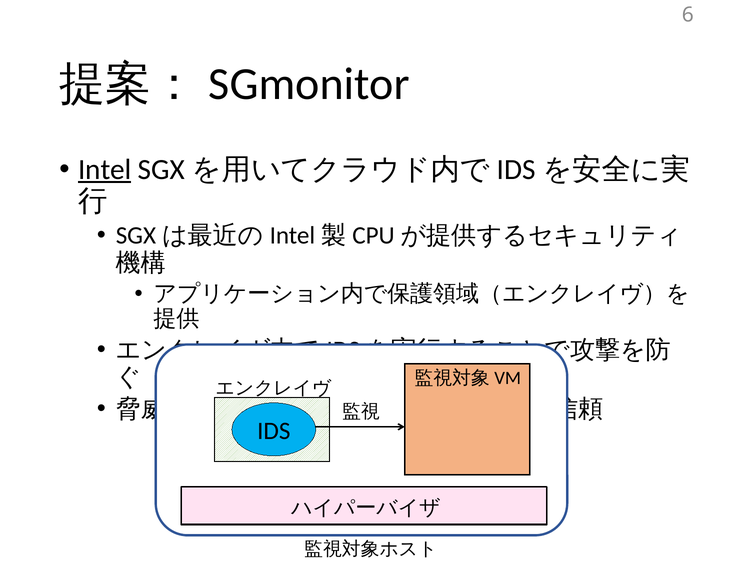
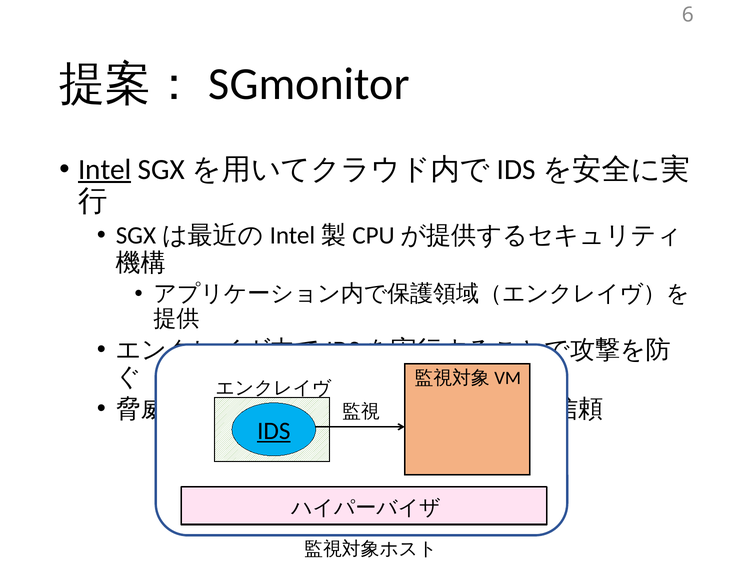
IDS underline: none -> present (274, 432)
